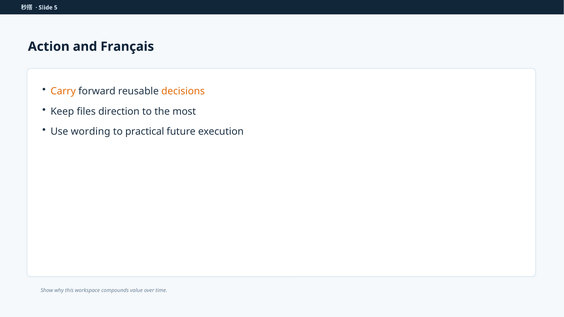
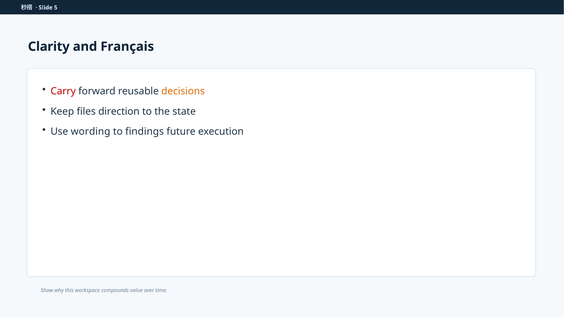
Action: Action -> Clarity (49, 47)
Carry colour: orange -> red (63, 91)
most: most -> state (184, 111)
practical: practical -> findings (145, 132)
